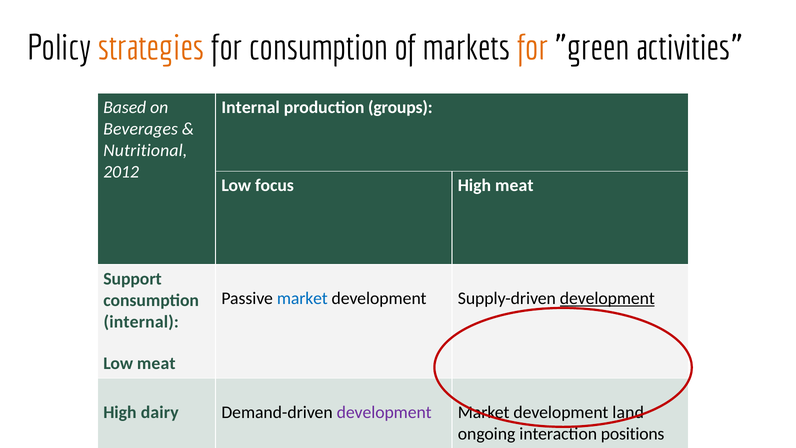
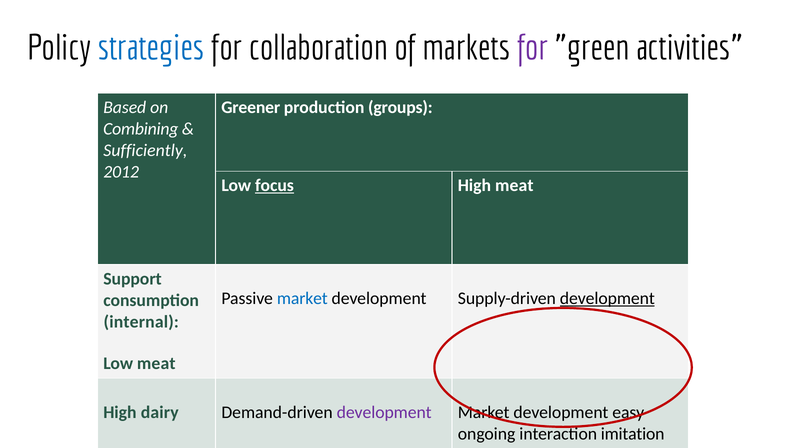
strategies colour: orange -> blue (151, 48)
for consumption: consumption -> collaboration (319, 48)
for colour: orange -> purple (533, 48)
Internal: Internal -> Greener (251, 107)
Beverages: Beverages -> Combining (141, 129)
Nutritional: Nutritional -> Sufficiently (145, 150)
focus underline: none -> present (274, 185)
land: land -> easy (628, 412)
positions: positions -> imitation (633, 434)
